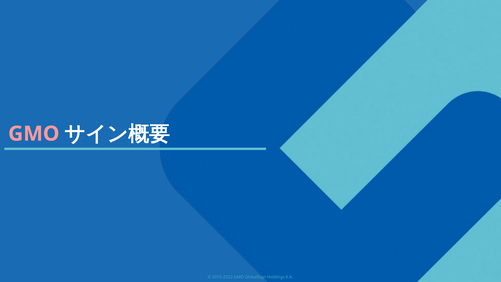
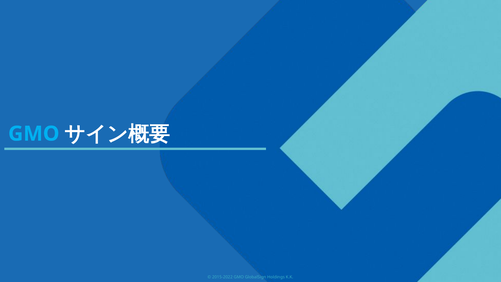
GMO colour: pink -> light blue (34, 134)
